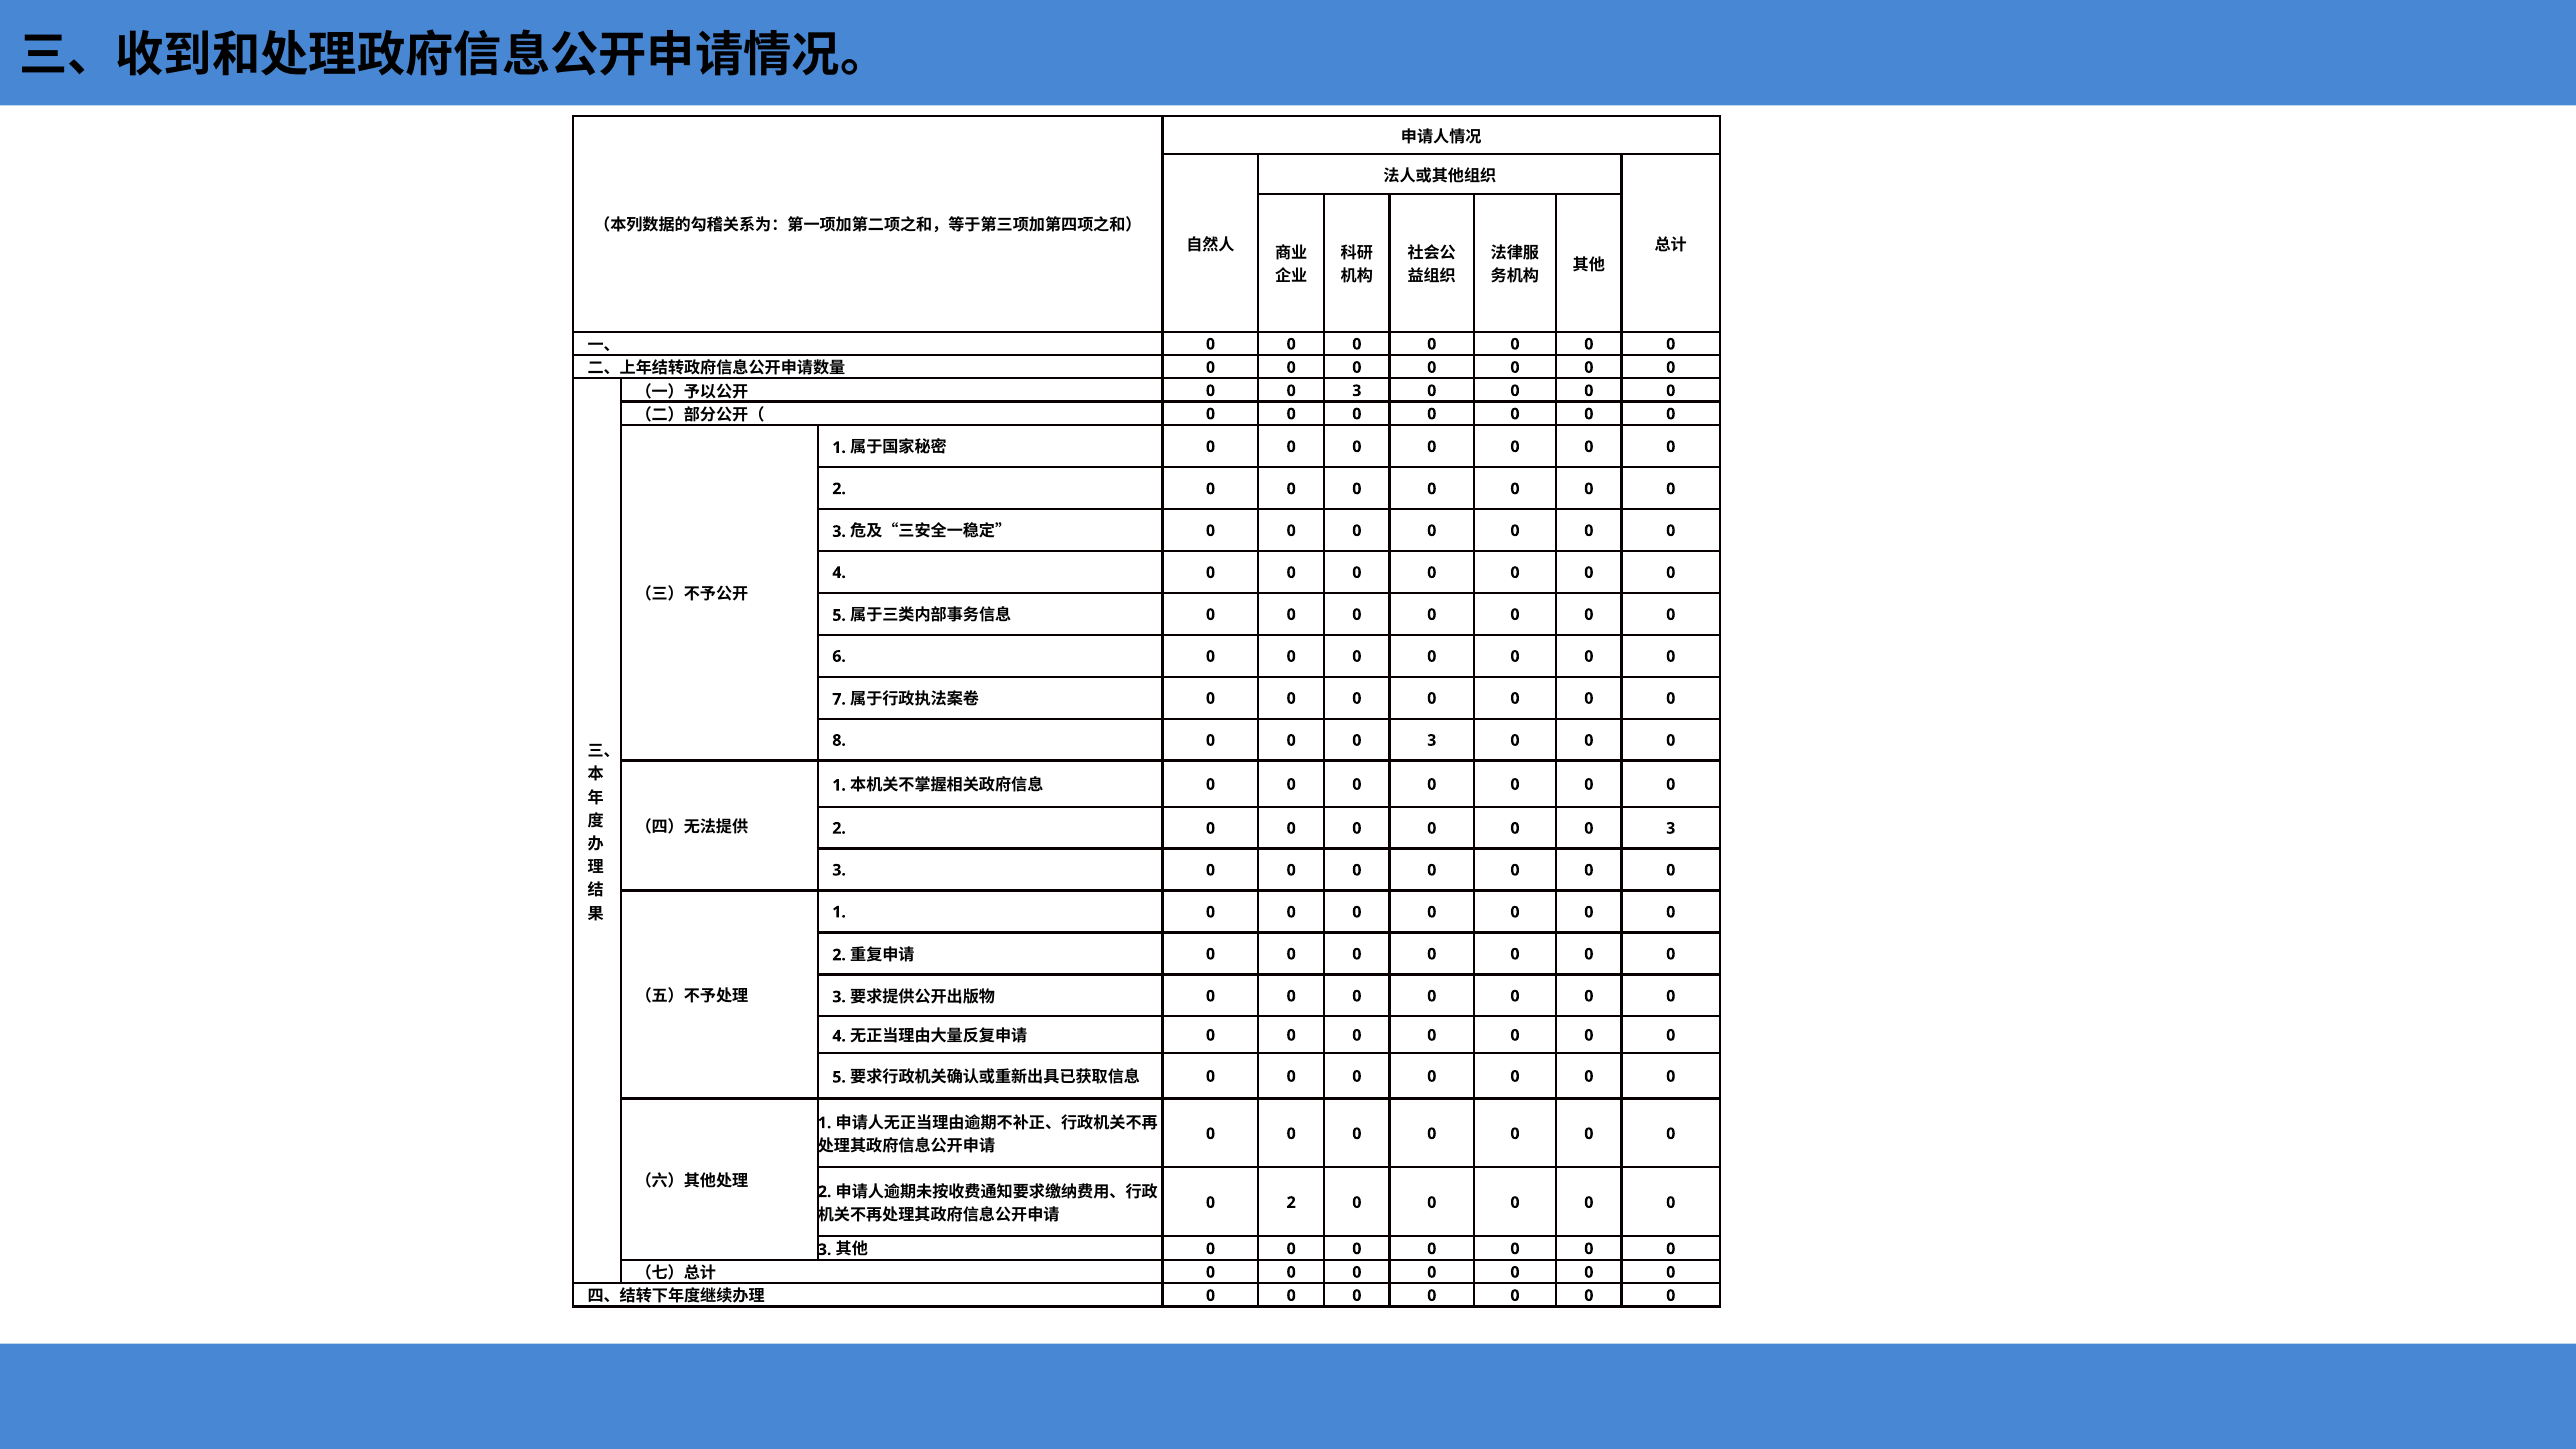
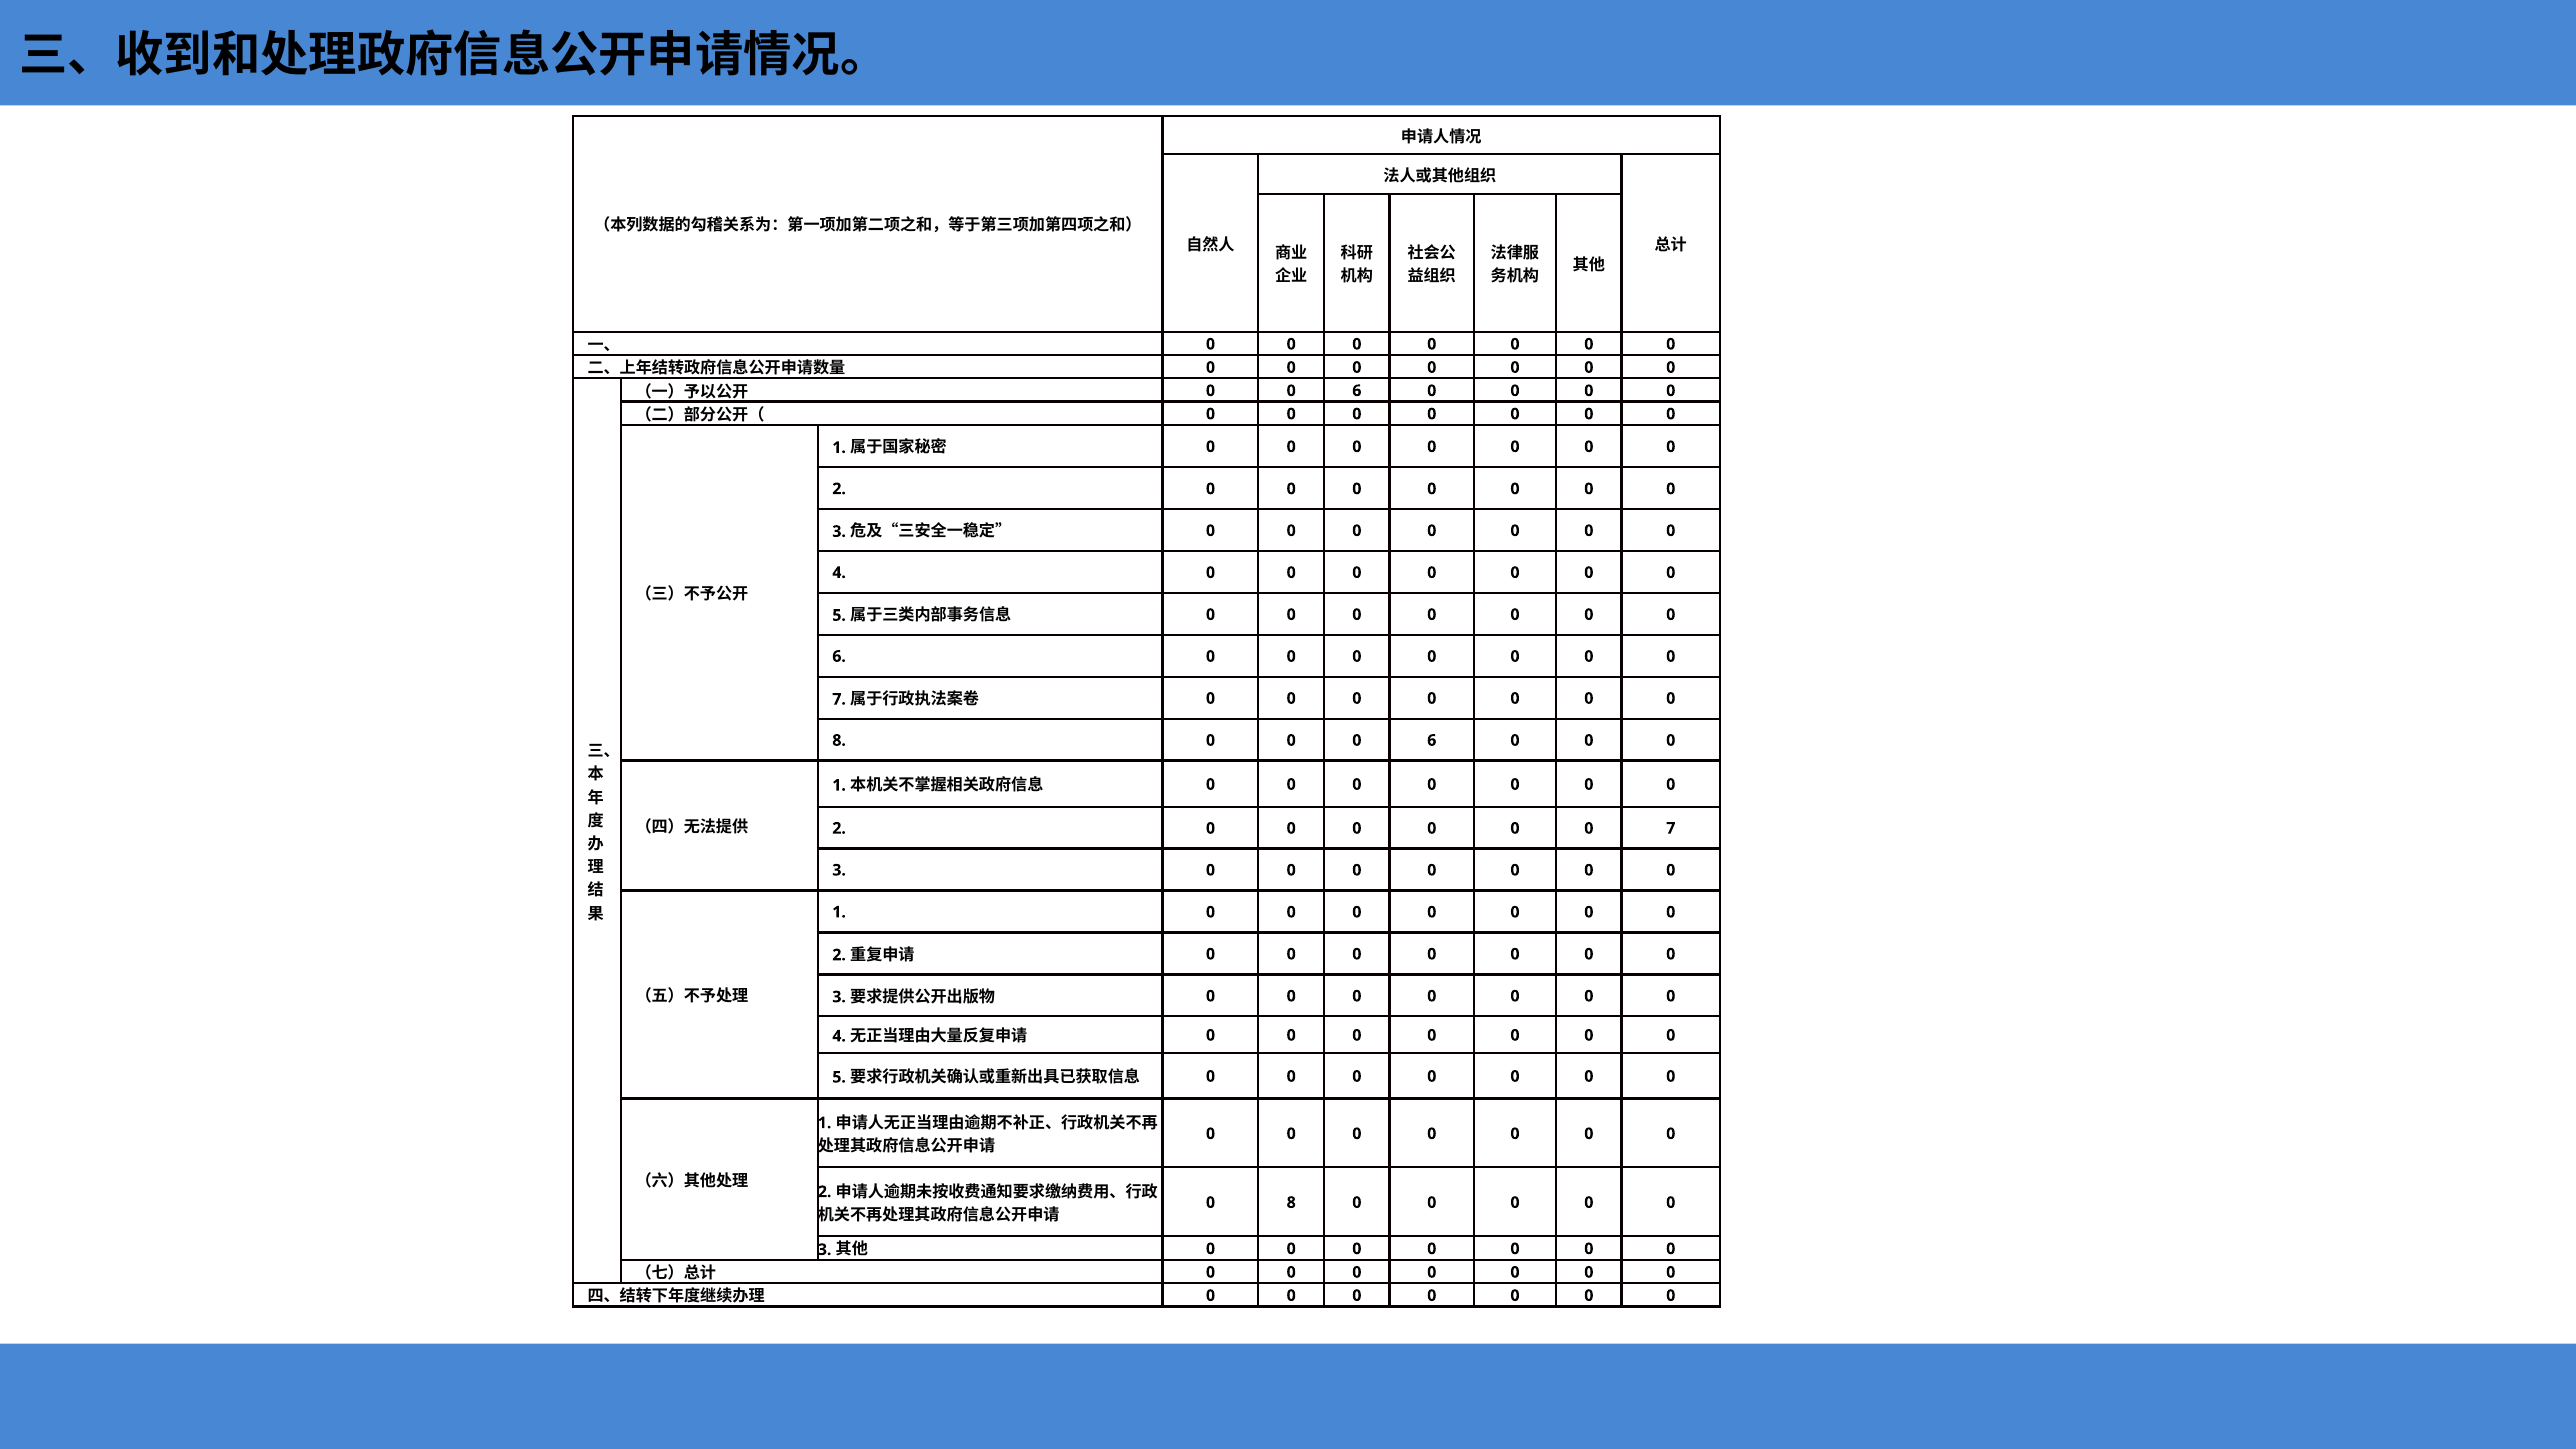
3: 3 -> 6 (1357, 391)
3: 3 -> 6 (1432, 740)
3: 3 -> 7 (1671, 828)
2: 2 -> 8 (1291, 1203)
